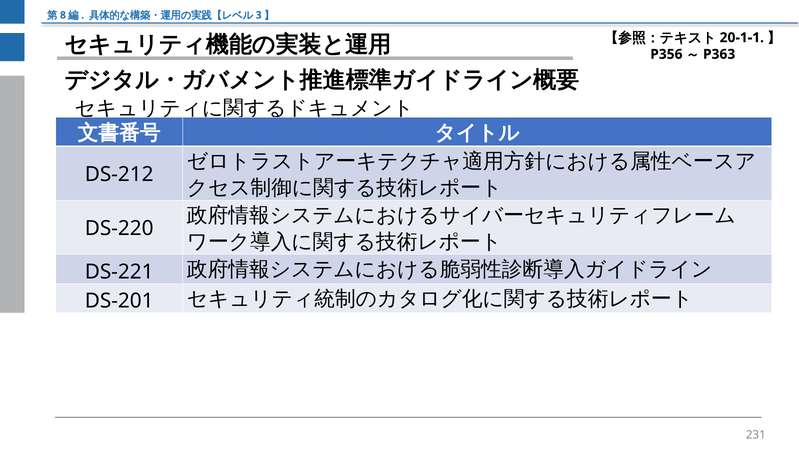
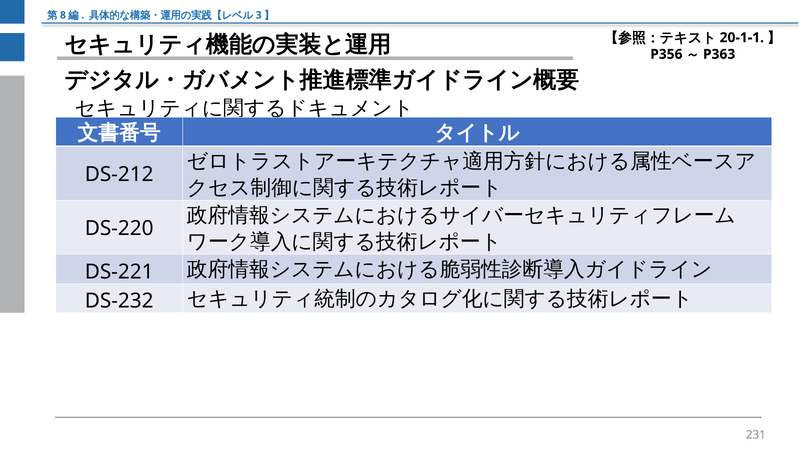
DS-201: DS-201 -> DS-232 (119, 301)
